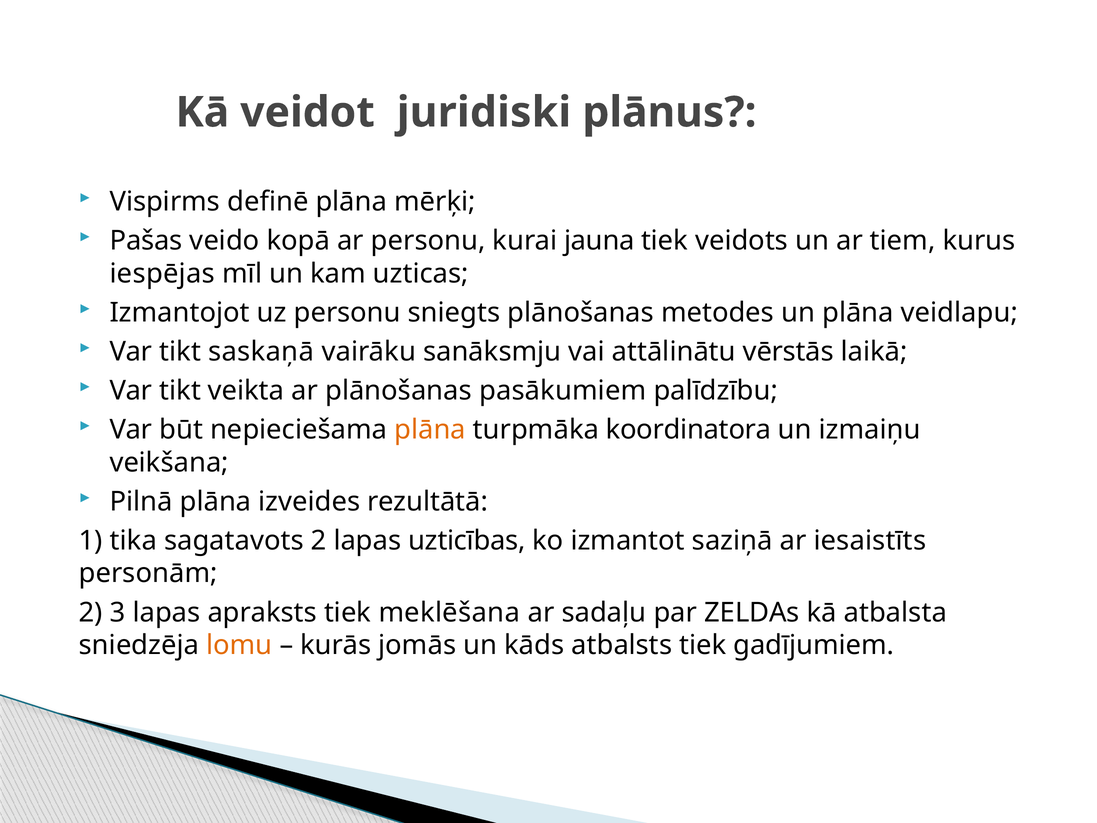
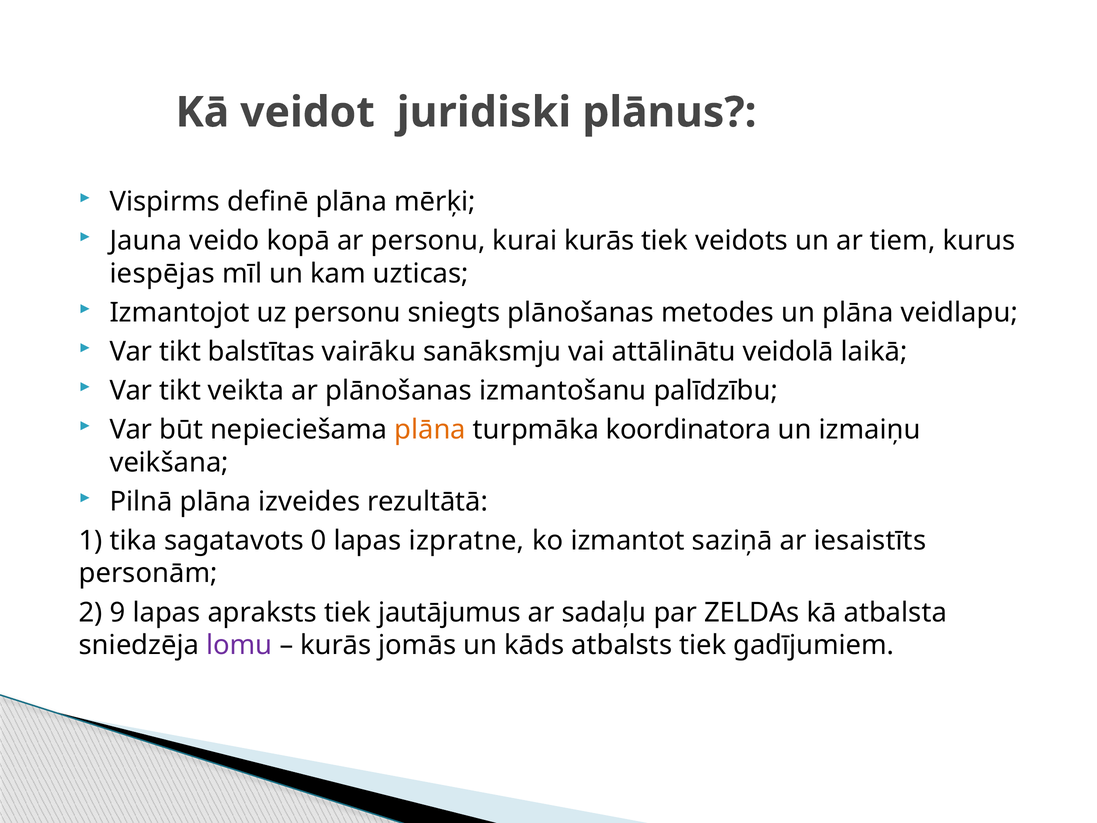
Pašas: Pašas -> Jauna (146, 241)
kurai jauna: jauna -> kurās (599, 241)
saskaņā: saskaņā -> balstītas (261, 351)
vērstās: vērstās -> veidolā (788, 351)
pasākumiem: pasākumiem -> izmantošanu (563, 390)
sagatavots 2: 2 -> 0 (319, 540)
uzticības: uzticības -> izpratne (467, 540)
3: 3 -> 9 (118, 612)
meklēšana: meklēšana -> jautājumus (449, 612)
lomu colour: orange -> purple (239, 645)
